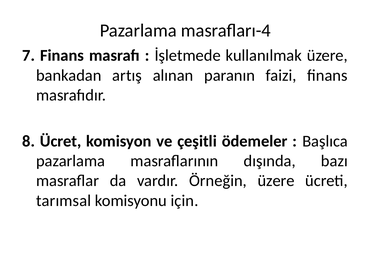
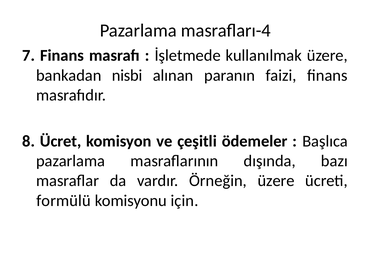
artış: artış -> nisbi (127, 75)
tarımsal: tarımsal -> formülü (64, 200)
